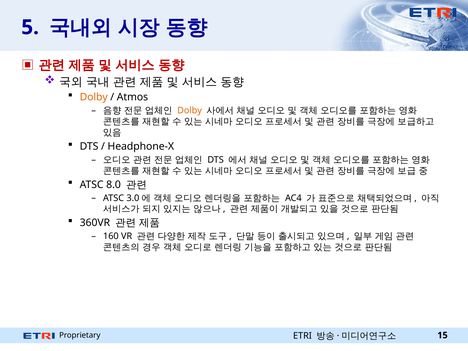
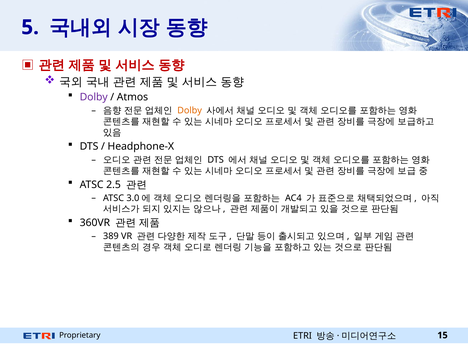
Dolby colour: orange -> purple (94, 97)
8.0: 8.0 -> 2.5 (114, 185)
160: 160 -> 389 (111, 236)
